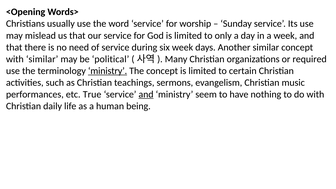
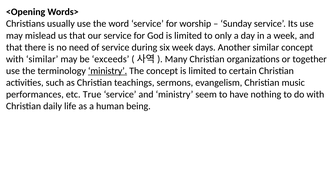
political: political -> exceeds (111, 59)
required: required -> together (310, 59)
and underline: present -> none (146, 94)
